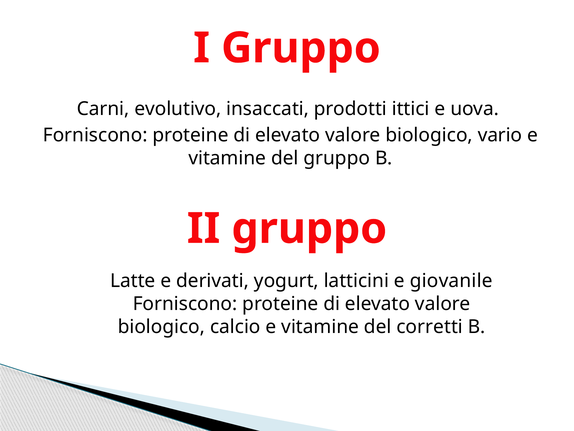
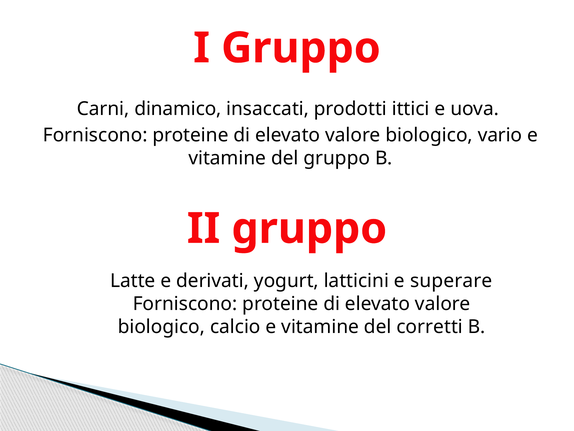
evolutivo: evolutivo -> dinamico (178, 109)
giovanile: giovanile -> superare (451, 281)
